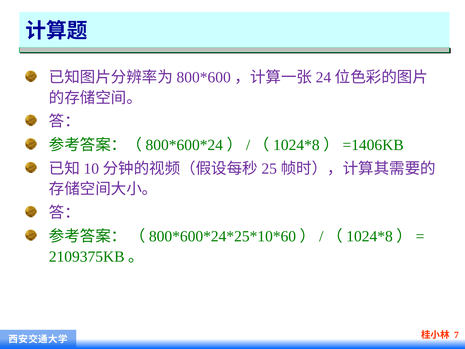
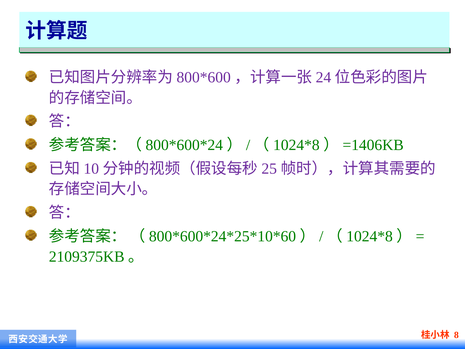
7: 7 -> 8 (456, 335)
